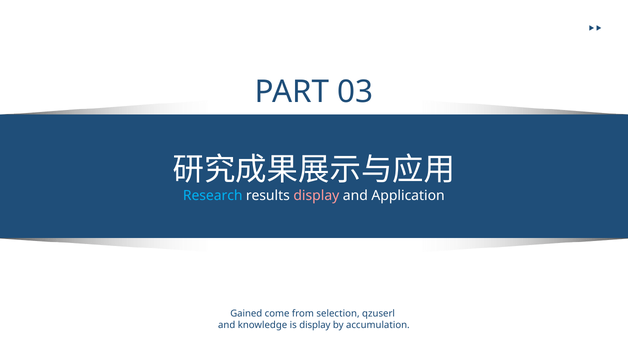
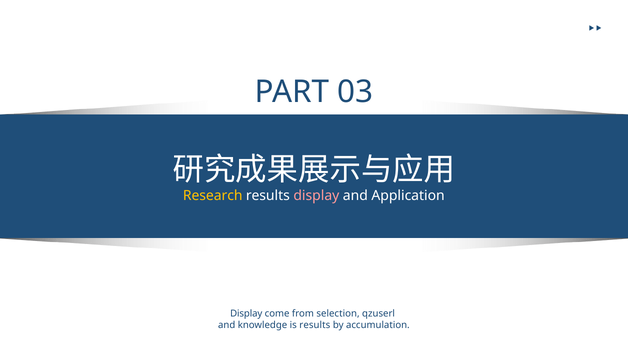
Research colour: light blue -> yellow (213, 196)
Gained: Gained -> Display (246, 314)
is display: display -> results (315, 326)
